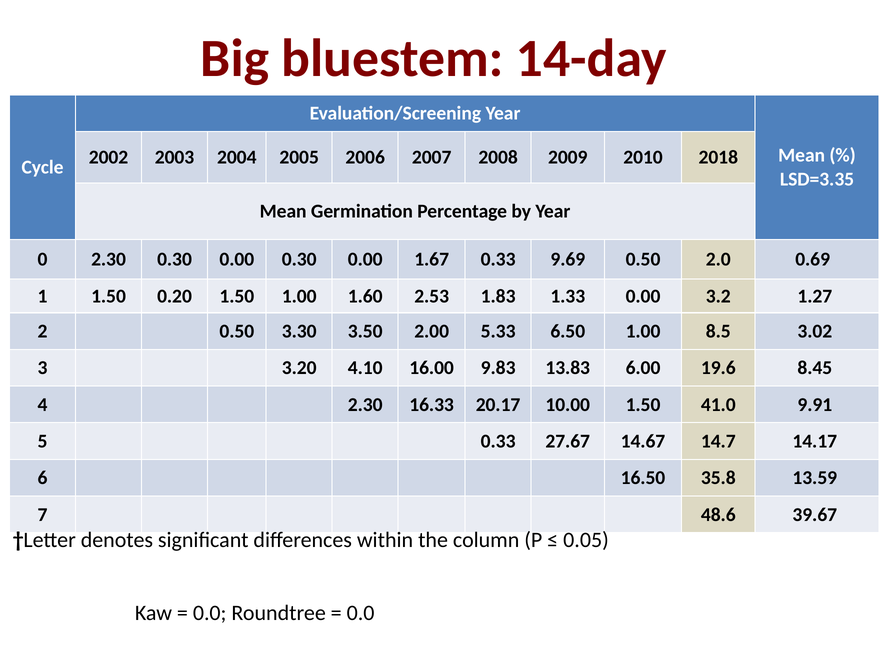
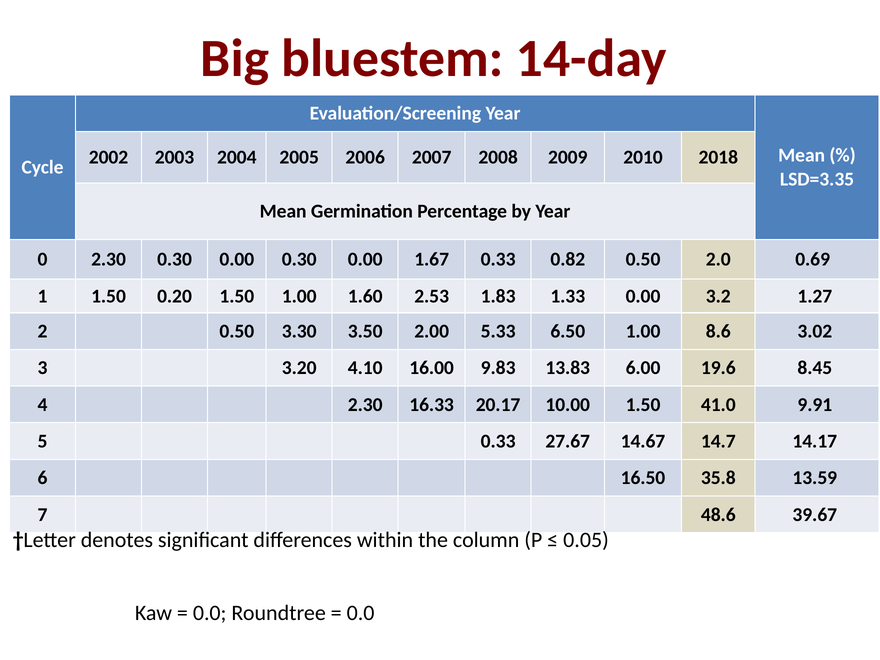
9.69: 9.69 -> 0.82 (568, 259)
8.5: 8.5 -> 8.6 (718, 331)
